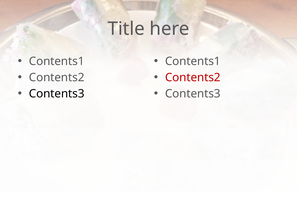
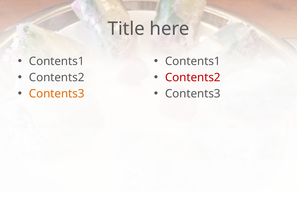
Contents3 colour: black -> orange (57, 94)
